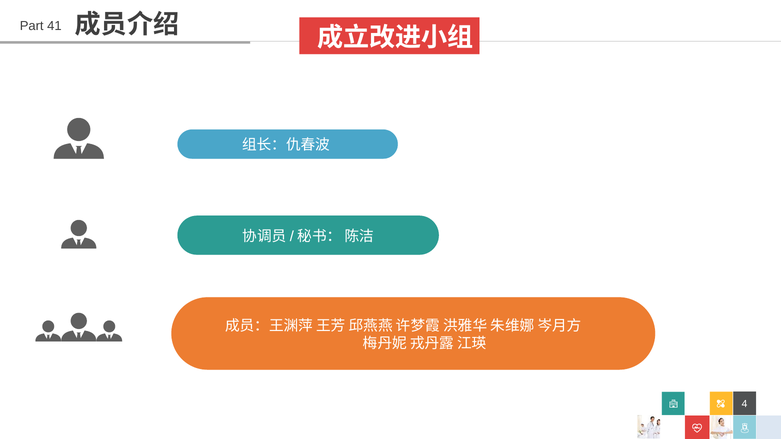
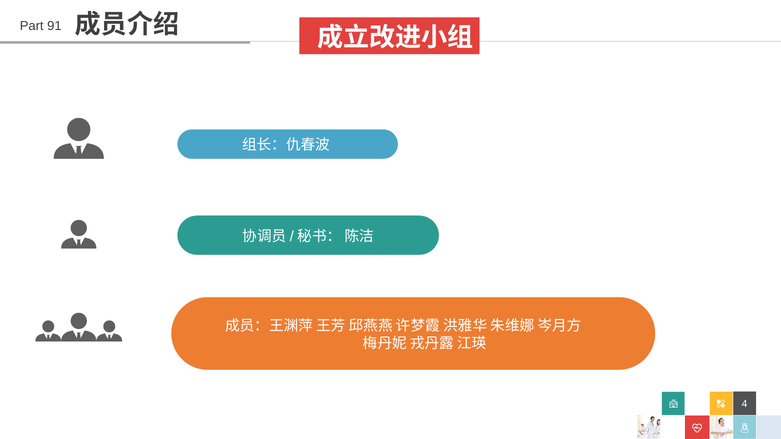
41: 41 -> 91 (54, 26)
